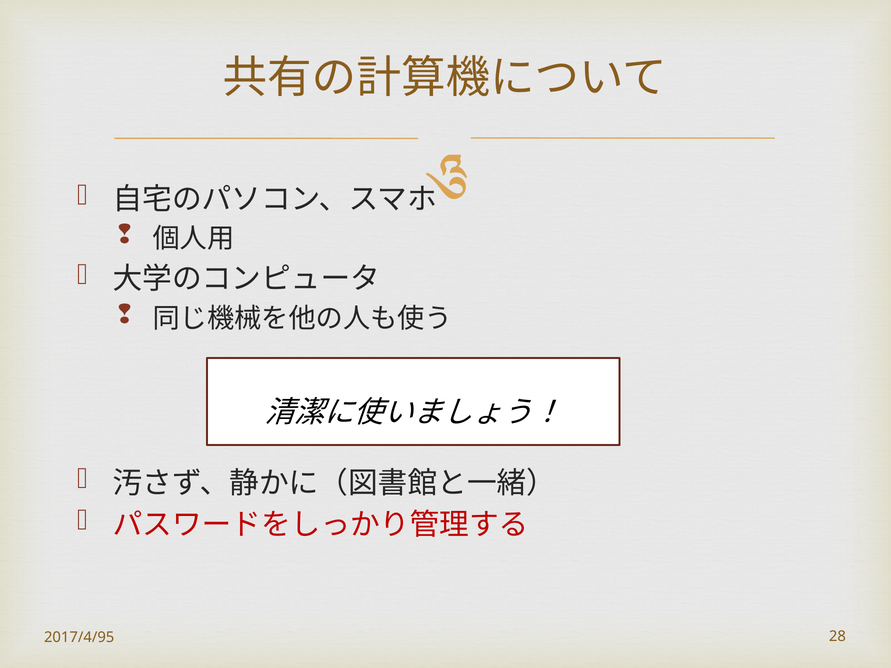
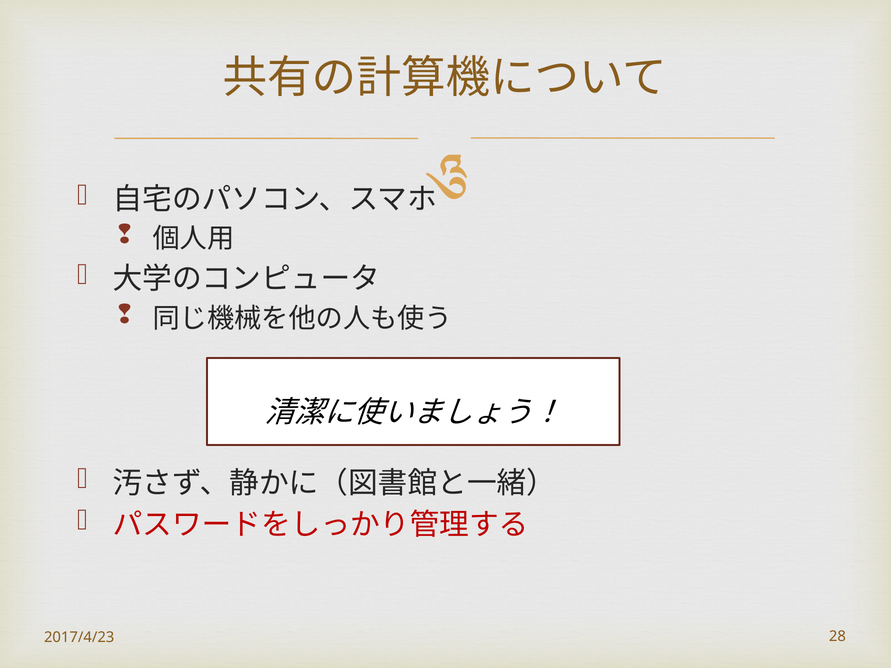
2017/4/95: 2017/4/95 -> 2017/4/23 (79, 638)
